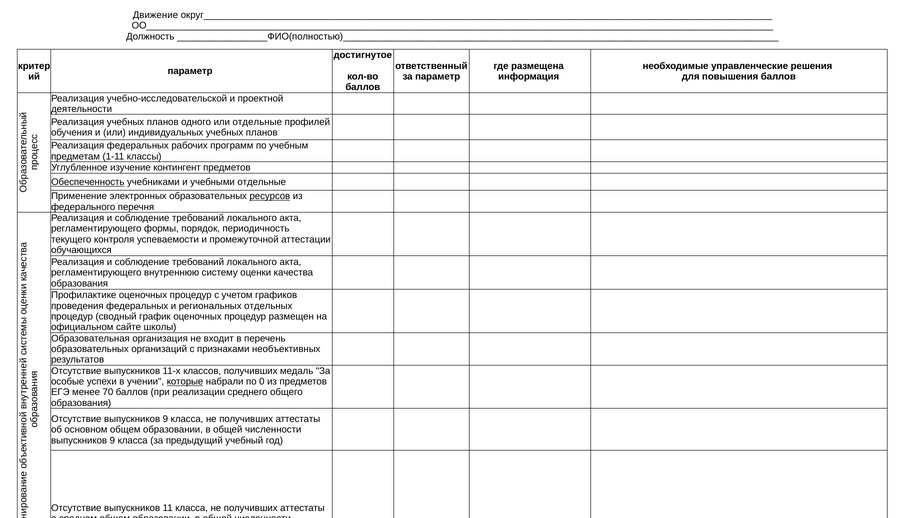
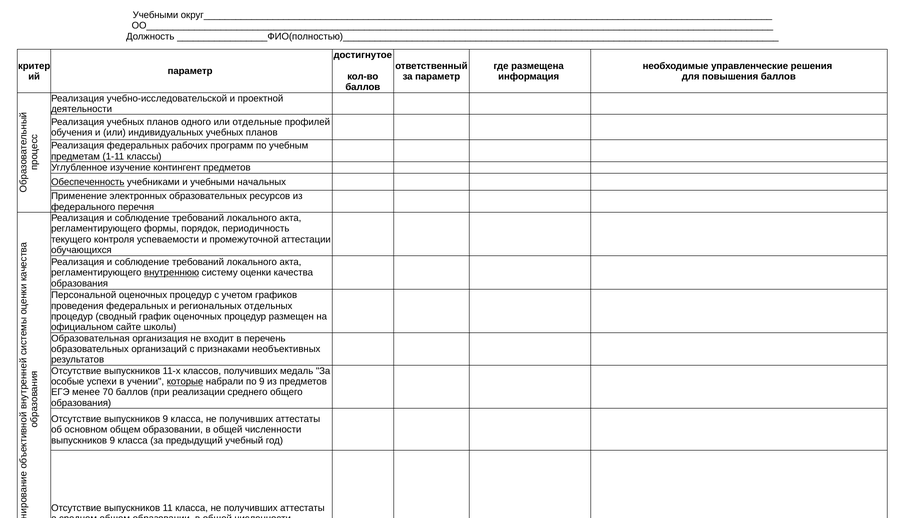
Движение: Движение -> Учебными (156, 15)
учебными отдельные: отдельные -> начальных (262, 182)
ресурсов underline: present -> none (270, 196)
внутреннюю underline: none -> present (172, 272)
Профилактике: Профилактике -> Персональной (84, 295)
по 0: 0 -> 9 (262, 381)
